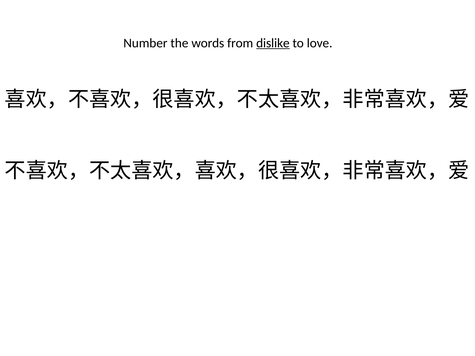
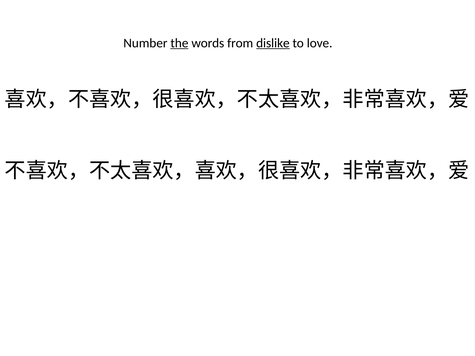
the underline: none -> present (179, 43)
